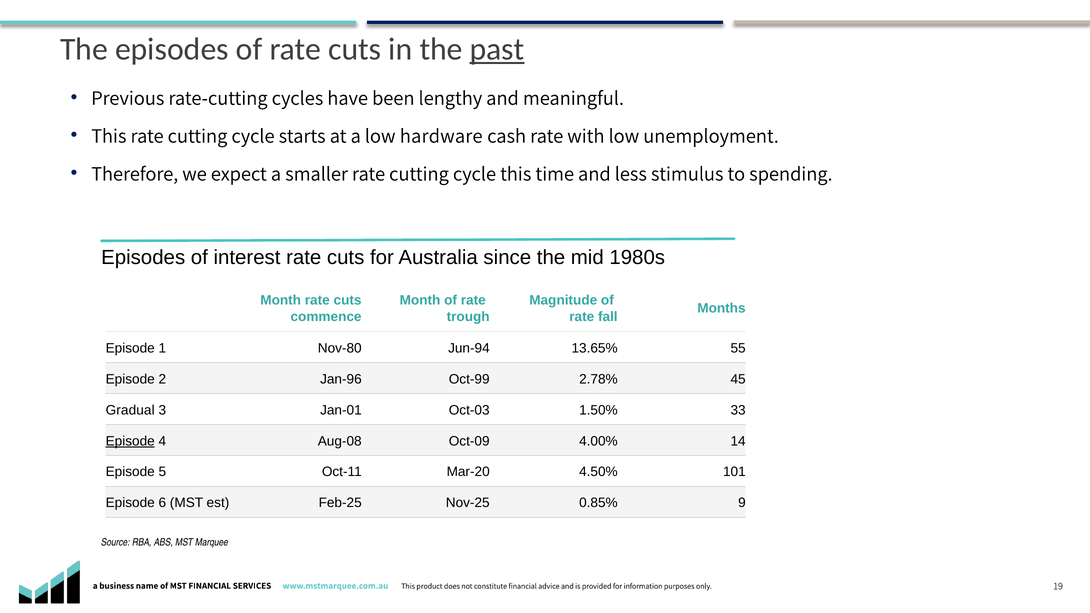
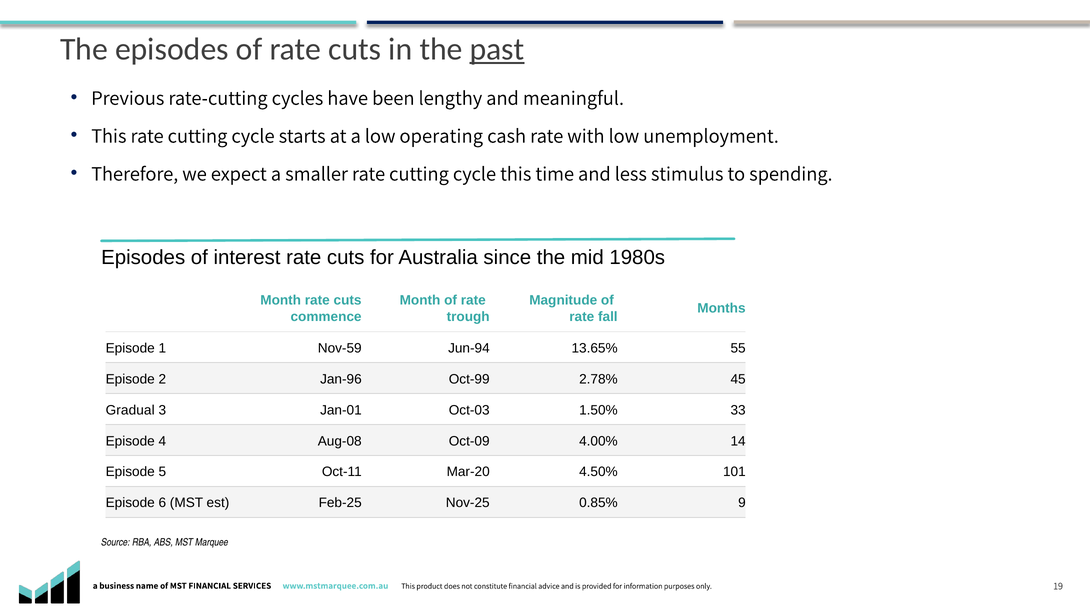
hardware: hardware -> operating (441, 136)
Nov-80: Nov-80 -> Nov-59 (340, 348)
Episode underline: present -> none (130, 441)
